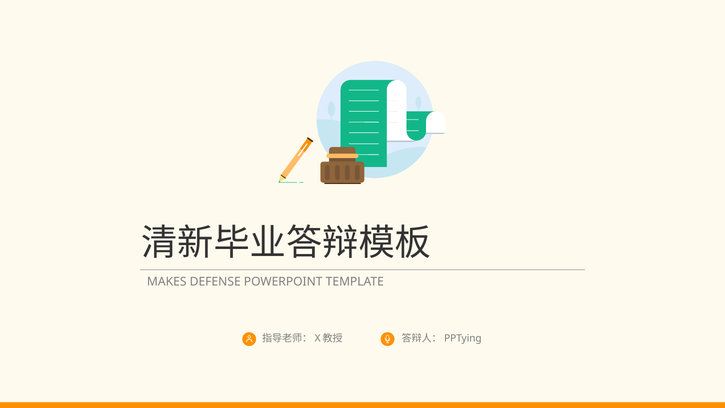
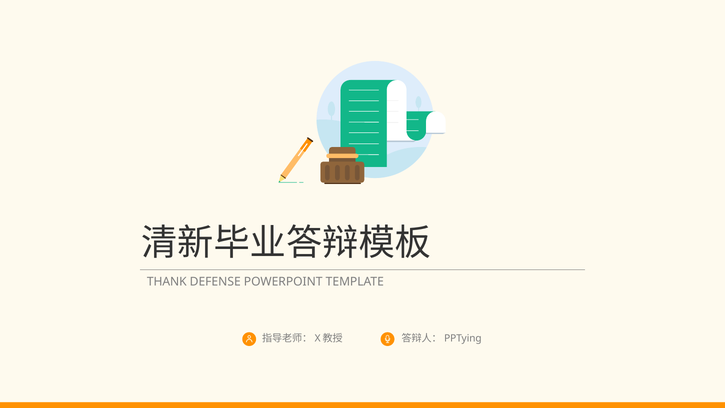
MAKES: MAKES -> THANK (167, 282)
